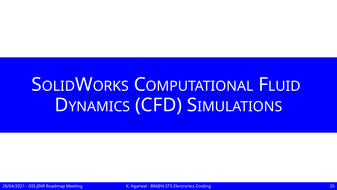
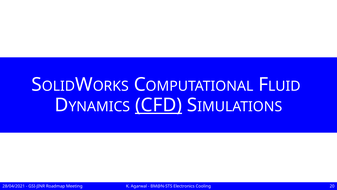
CFD underline: none -> present (159, 105)
